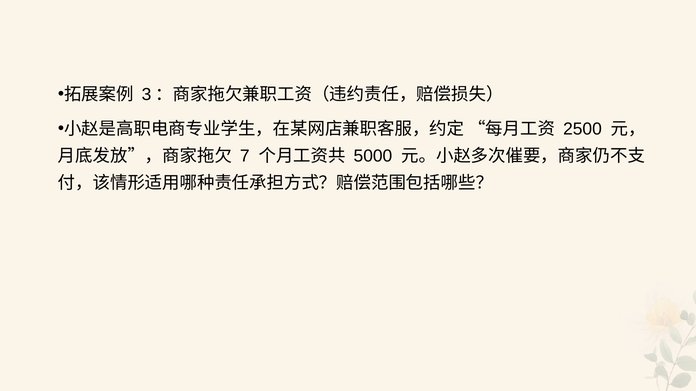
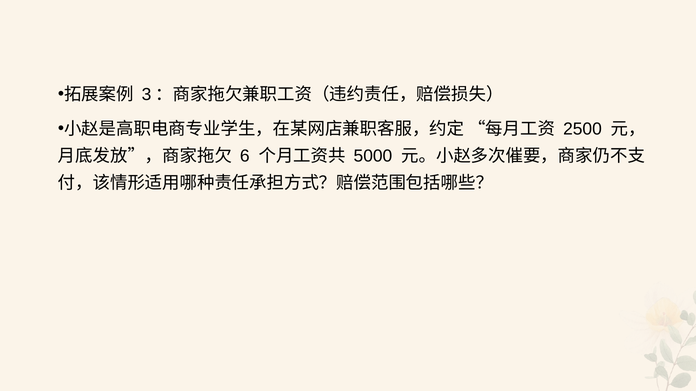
7: 7 -> 6 (245, 156)
